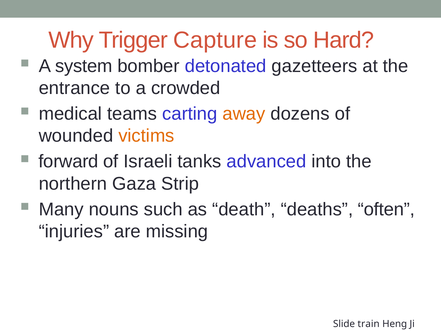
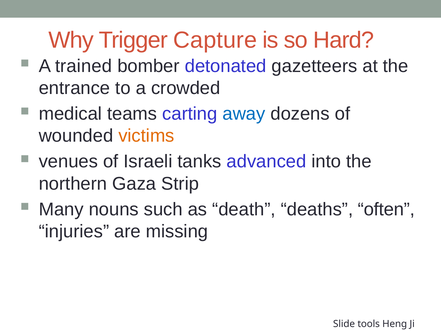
system: system -> trained (84, 66)
away colour: orange -> blue (244, 114)
forward: forward -> venues (68, 161)
train: train -> tools (369, 324)
